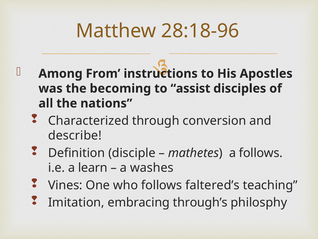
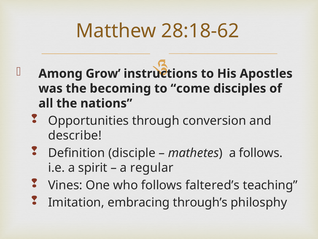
28:18-96: 28:18-96 -> 28:18-62 (200, 31)
From: From -> Grow (103, 73)
assist: assist -> come (190, 88)
Characterized: Characterized -> Opportunities (89, 121)
learn: learn -> spirit (93, 168)
washes: washes -> regular (152, 168)
